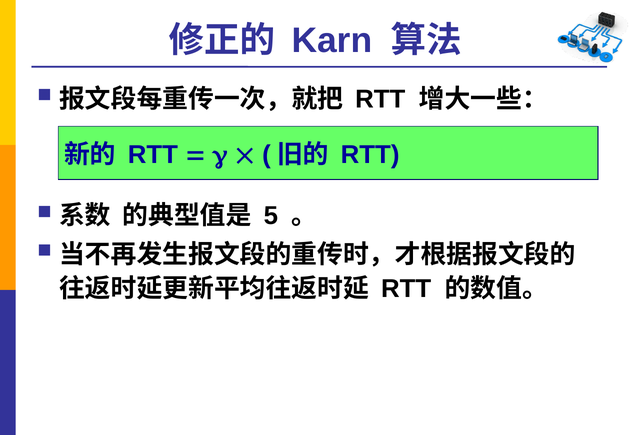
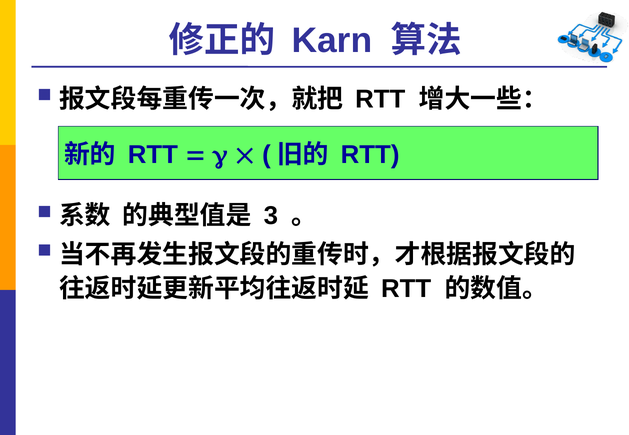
5: 5 -> 3 (271, 216)
